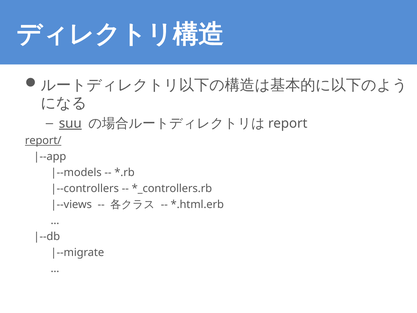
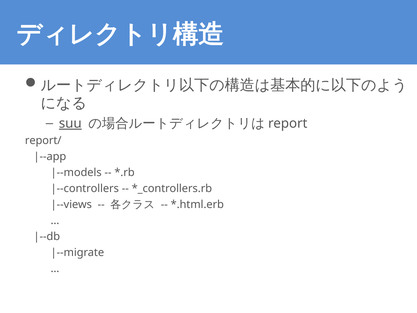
report/ underline: present -> none (43, 141)
